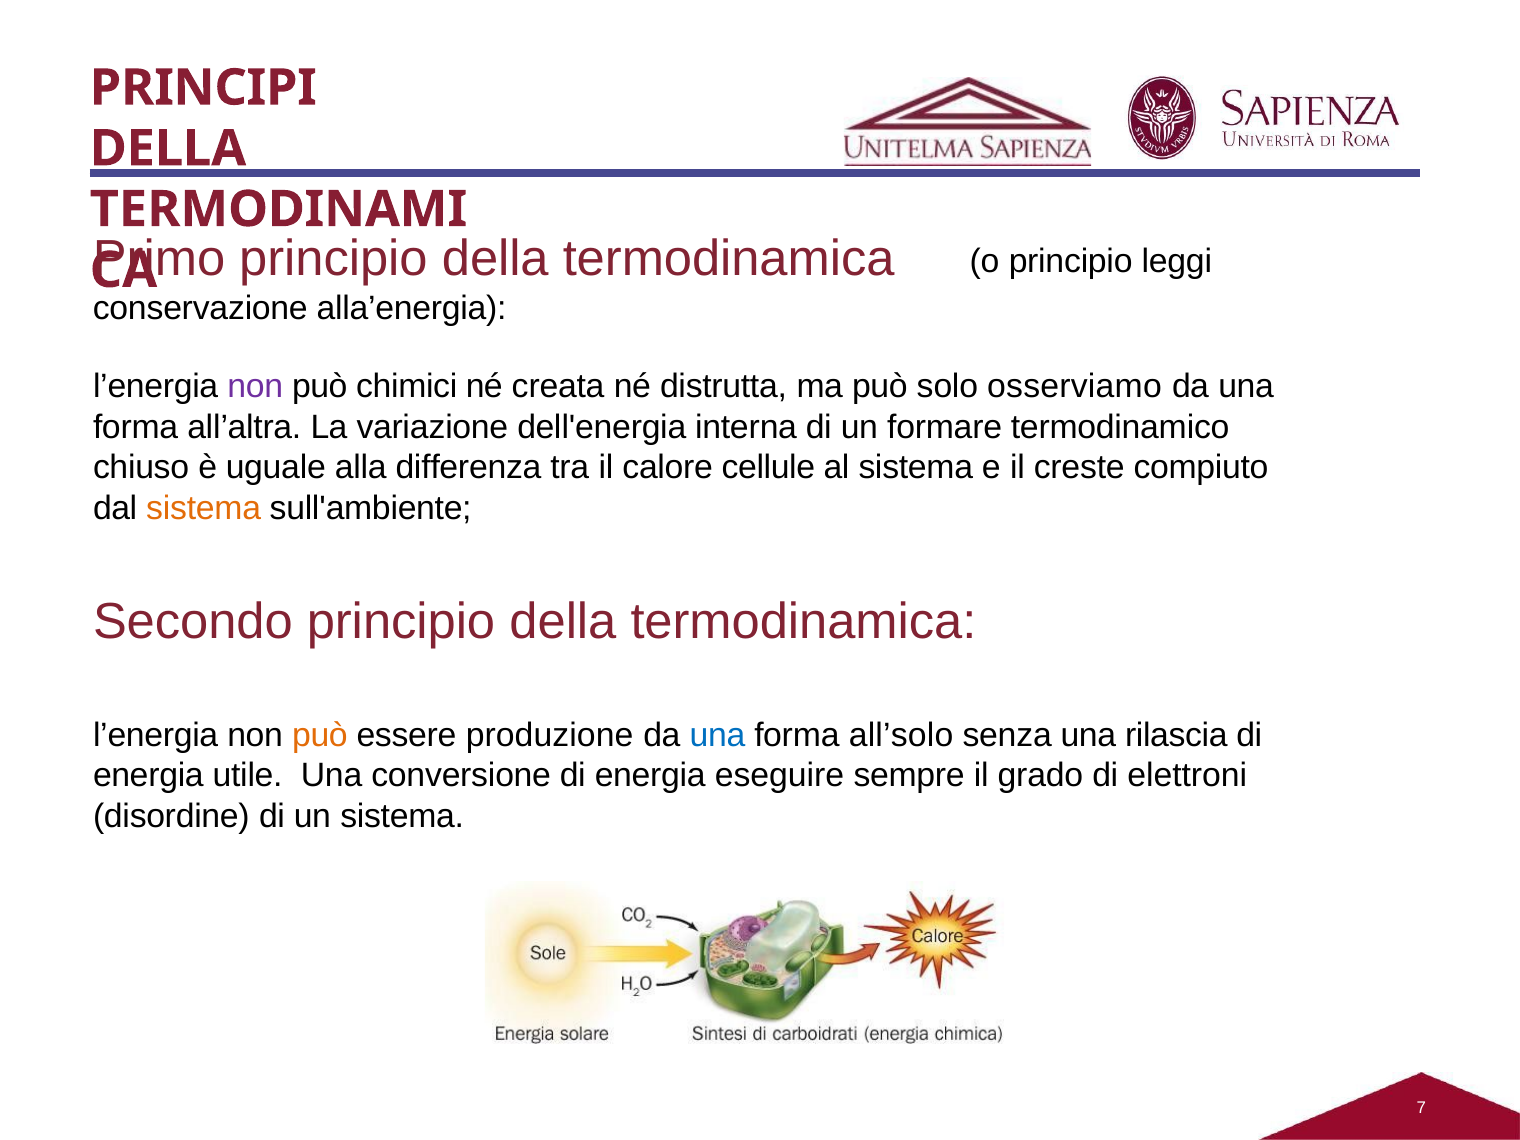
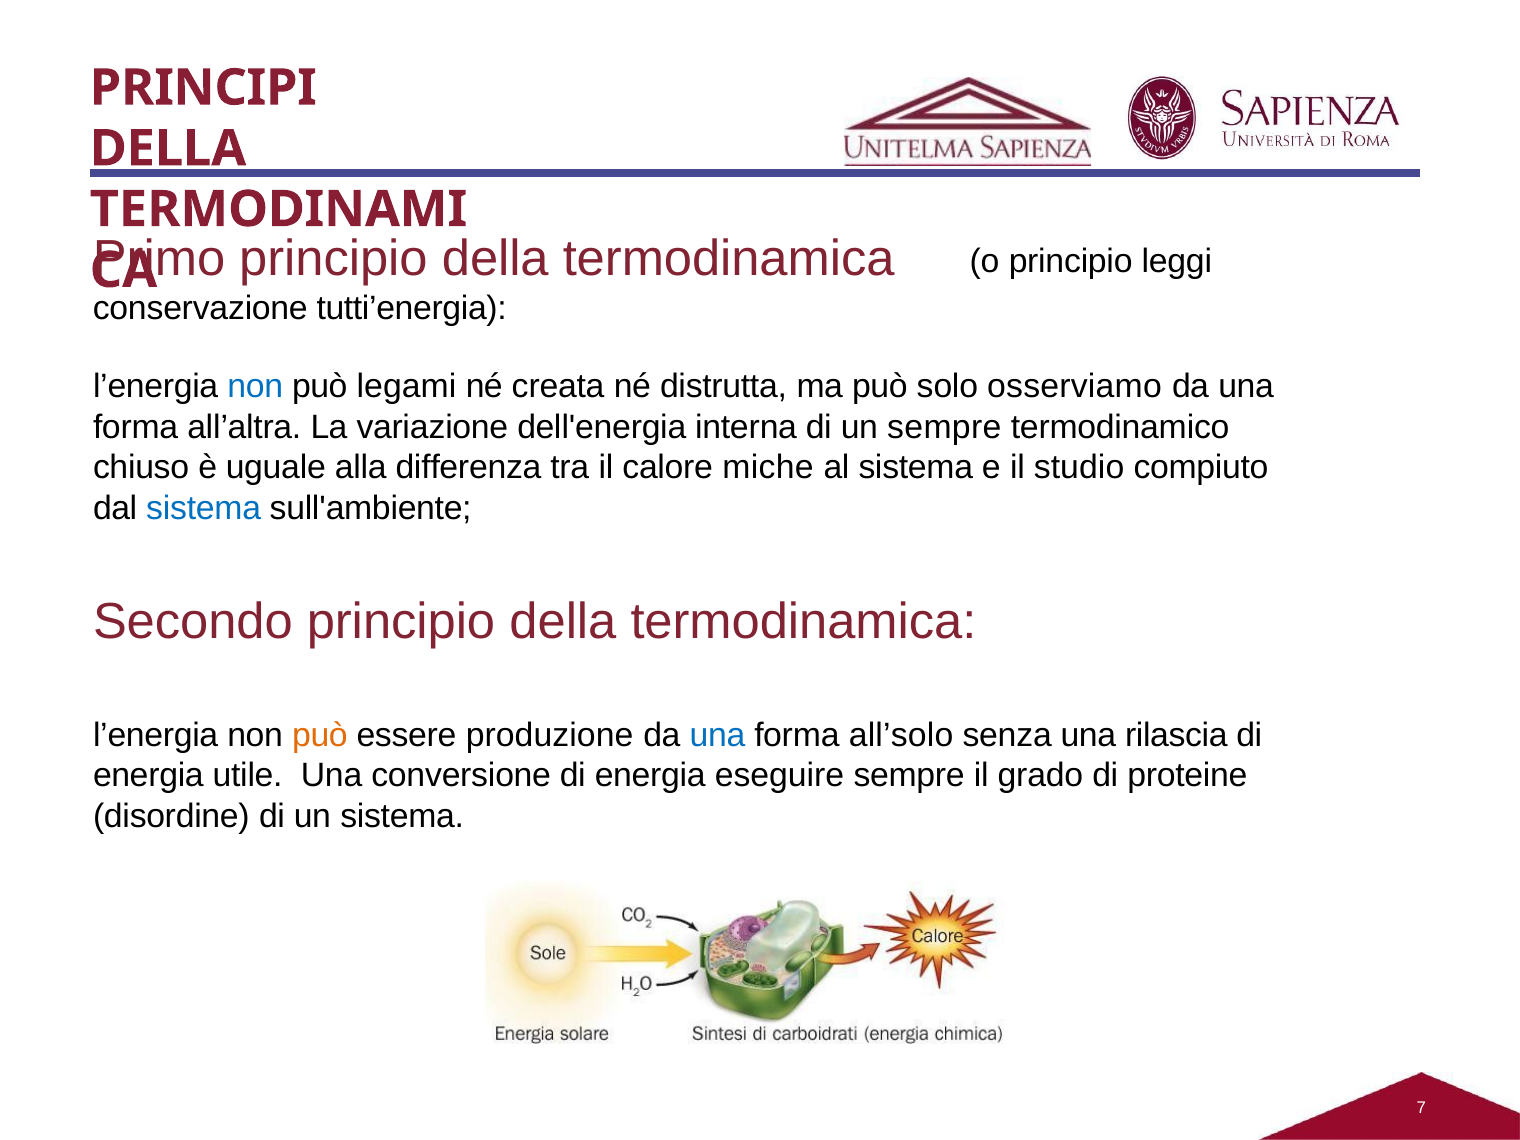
alla’energia: alla’energia -> tutti’energia (412, 309)
non colour: purple -> blue (255, 386)
chimici: chimici -> legami (407, 386)
un formare: formare -> sempre (944, 427)
cellule: cellule -> miche (768, 467)
creste: creste -> studio (1079, 467)
sistema colour: orange -> blue (204, 508)
elettroni: elettroni -> proteine (1187, 776)
